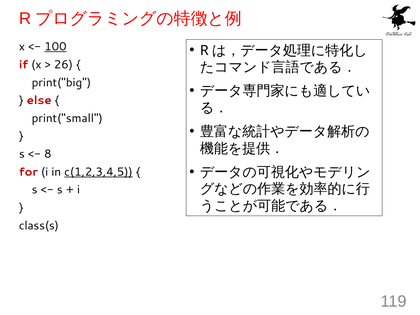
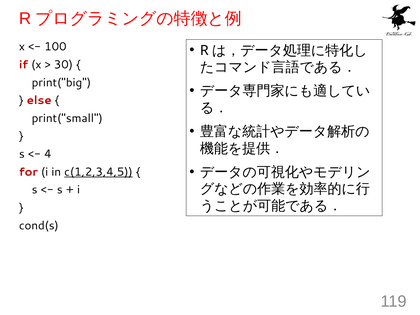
100 underline: present -> none (55, 47)
26: 26 -> 30 (63, 65)
8: 8 -> 4 (48, 154)
class(s: class(s -> cond(s (39, 226)
